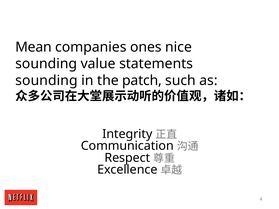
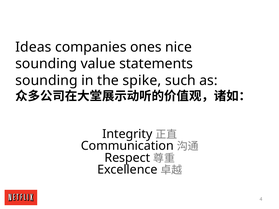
Mean: Mean -> Ideas (33, 47)
patch: patch -> spike (142, 81)
